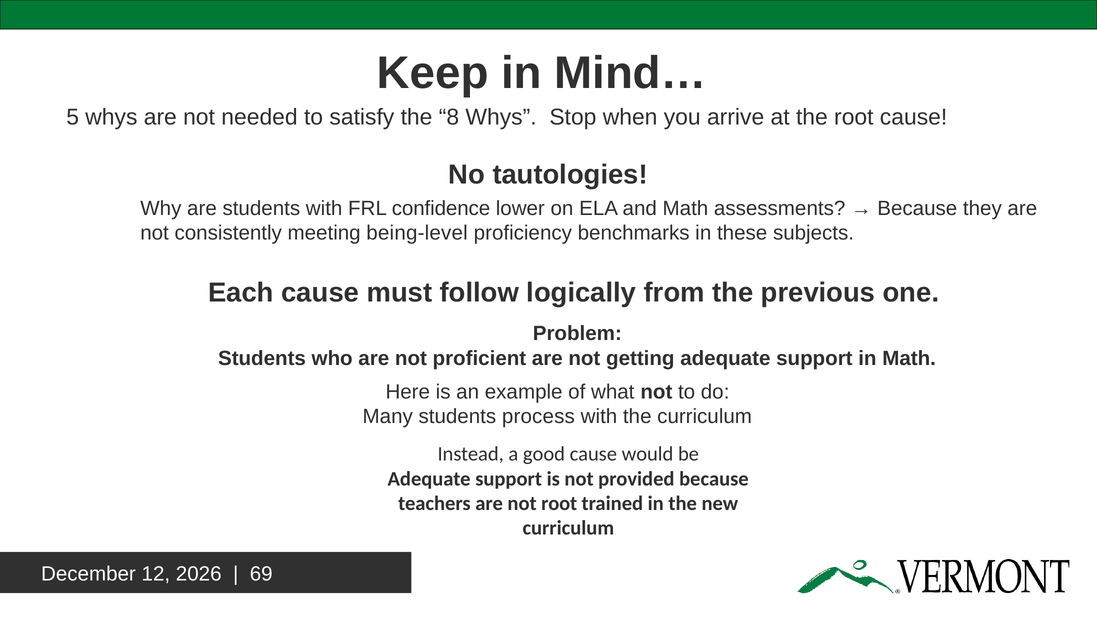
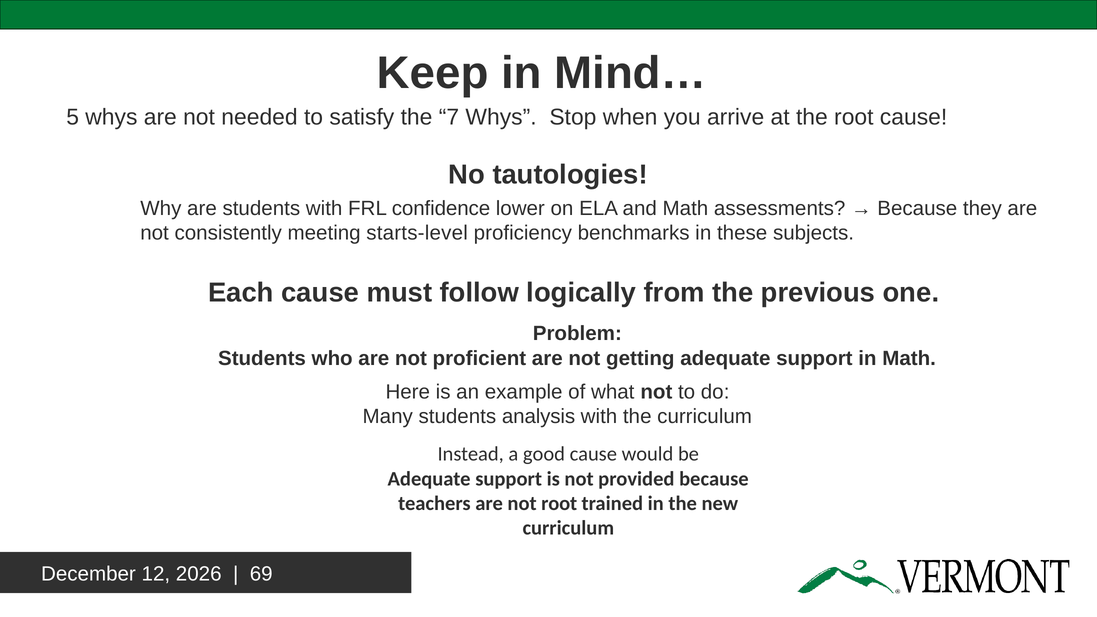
8: 8 -> 7 (449, 117)
being-level: being-level -> starts-level (417, 233)
process: process -> analysis (539, 417)
